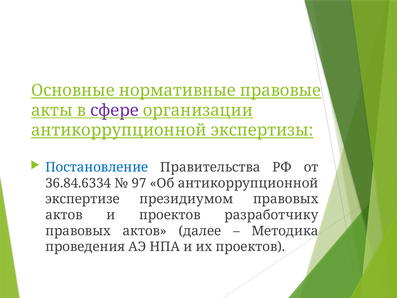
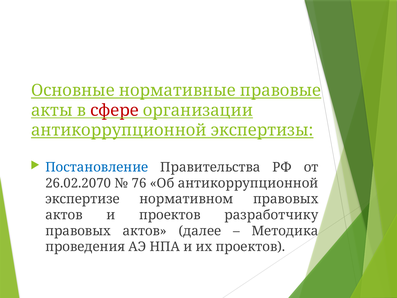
сфере colour: purple -> red (114, 110)
36.84.6334: 36.84.6334 -> 26.02.2070 (78, 183)
97: 97 -> 76 (139, 183)
президиумом: президиумом -> нормативном (186, 199)
